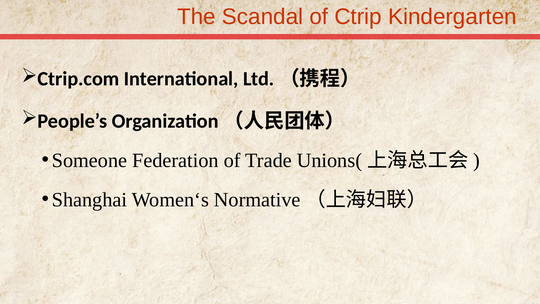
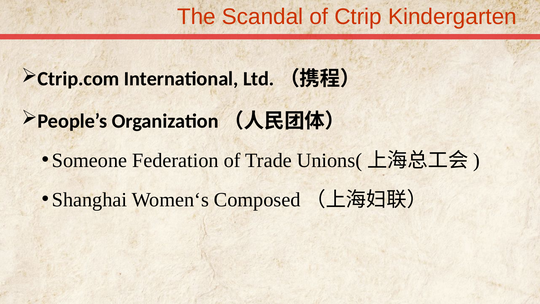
Normative: Normative -> Composed (257, 199)
